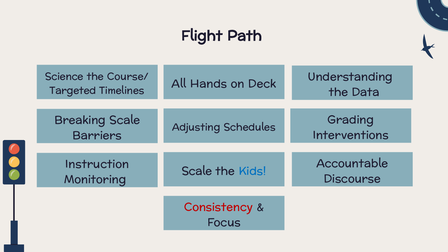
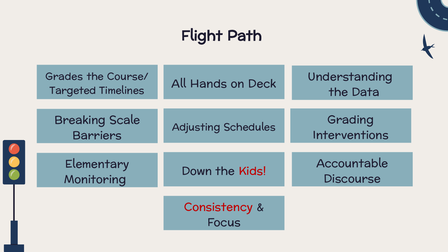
Science: Science -> Grades (64, 77)
Instruction: Instruction -> Elementary (97, 164)
Scale: Scale -> Down (197, 171)
Kids colour: blue -> red (252, 171)
